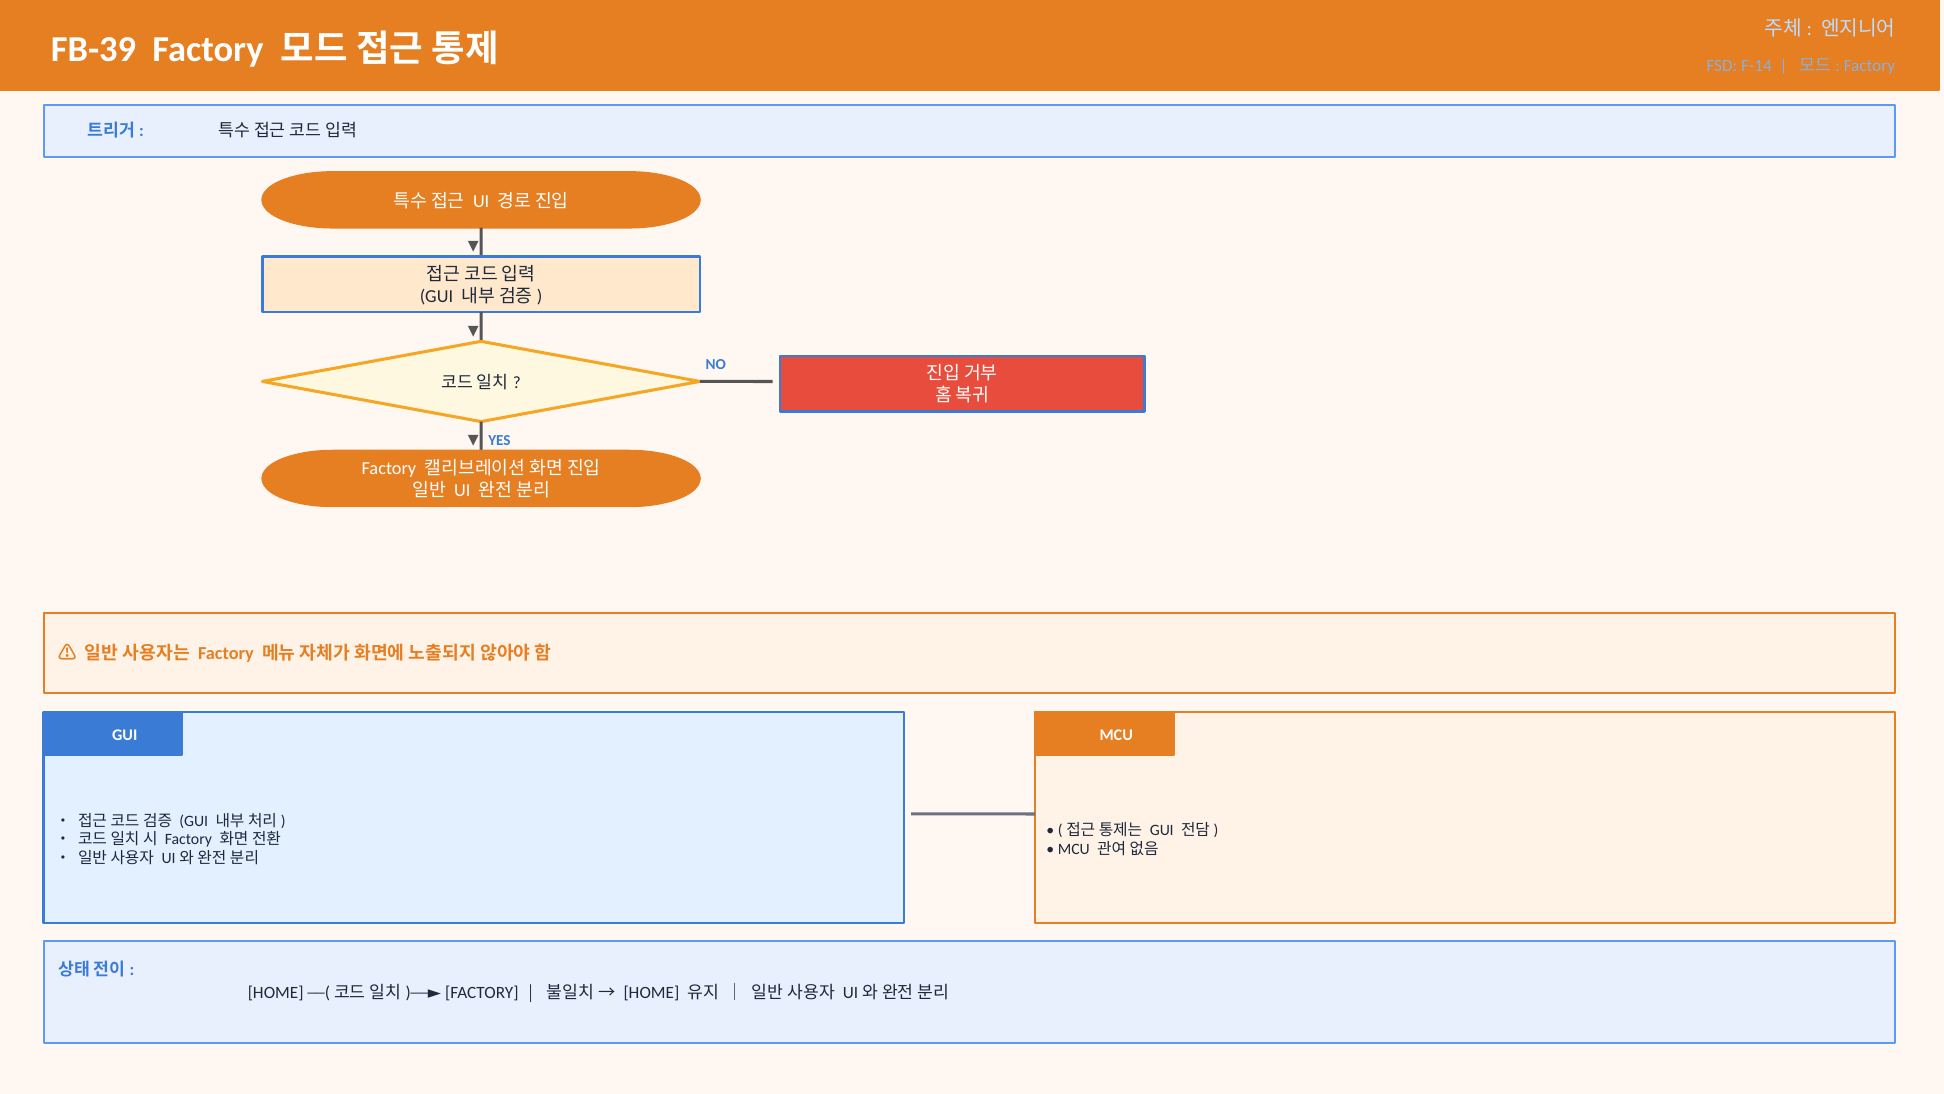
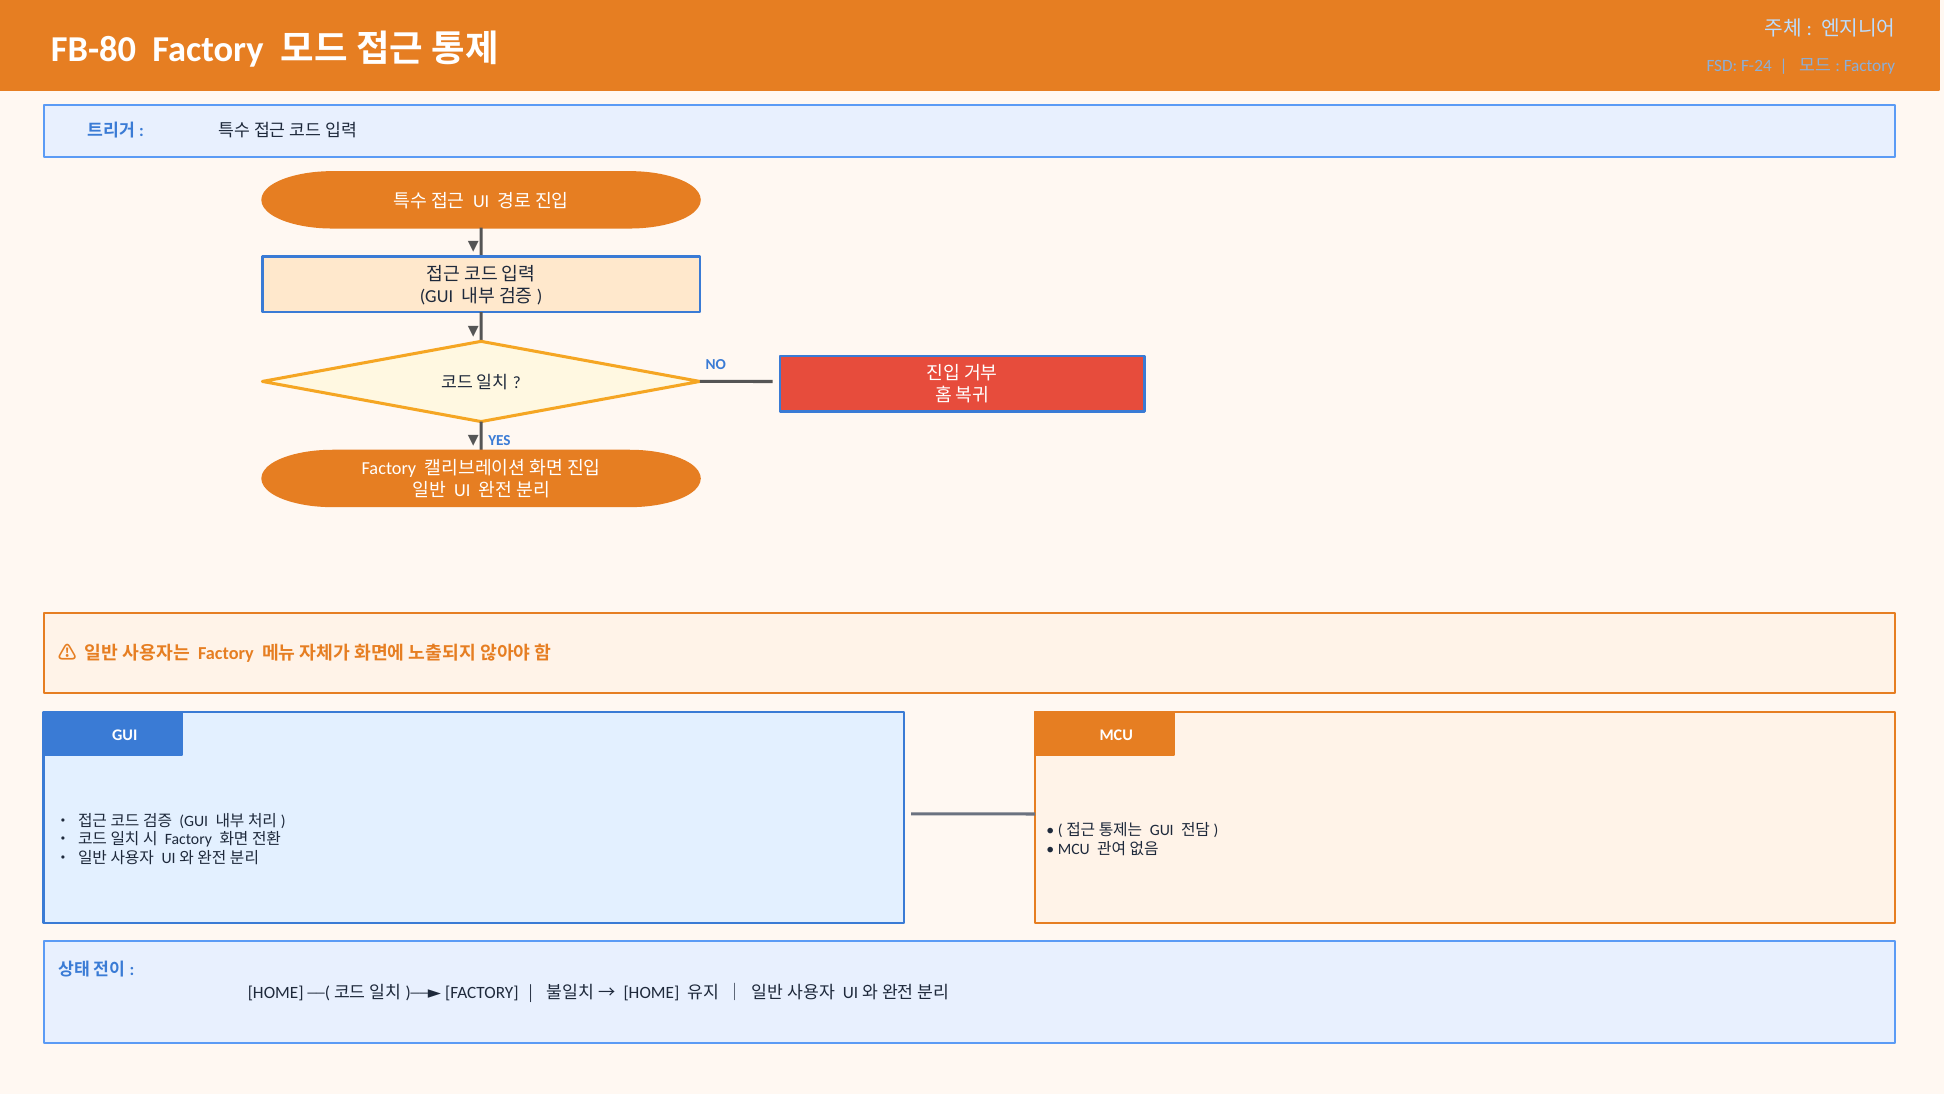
FB-39: FB-39 -> FB-80 (93, 49)
F-14: F-14 -> F-24 (1756, 65)
